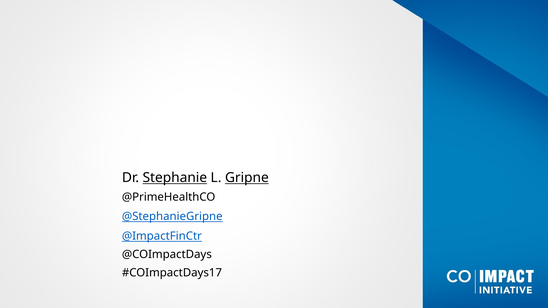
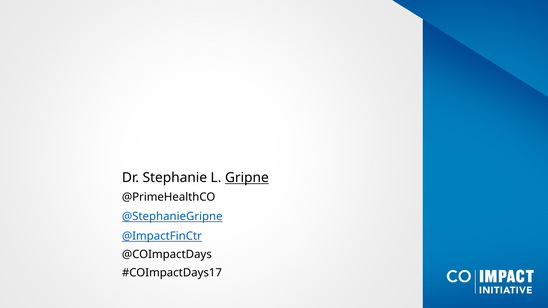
Stephanie underline: present -> none (175, 178)
